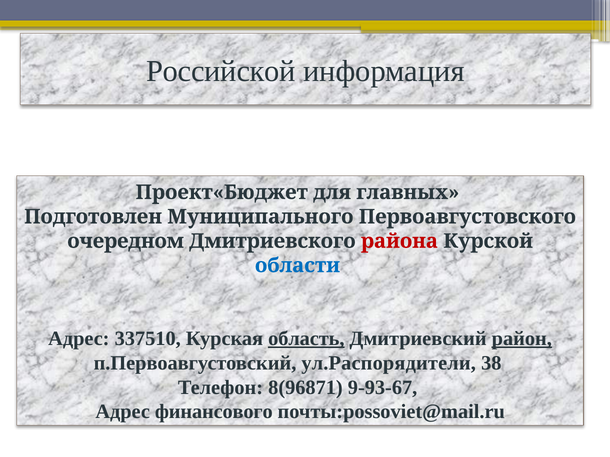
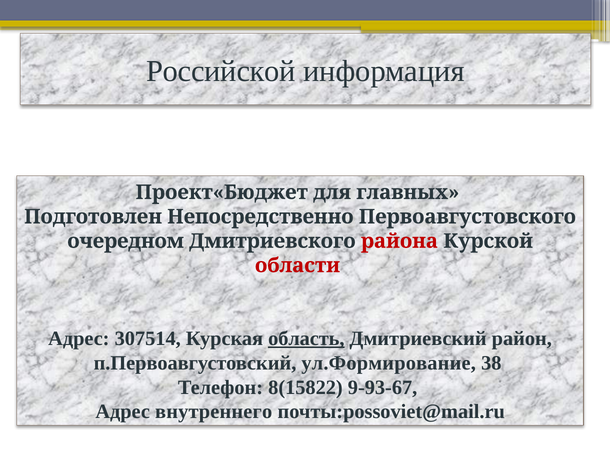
Муниципального: Муниципального -> Непосредственно (260, 217)
области colour: blue -> red (298, 266)
337510: 337510 -> 307514 (148, 339)
район underline: present -> none (522, 339)
ул.Распорядители: ул.Распорядители -> ул.Формирование (389, 363)
8(96871: 8(96871 -> 8(15822 (305, 388)
финансового: финансового -> внутреннего (214, 412)
